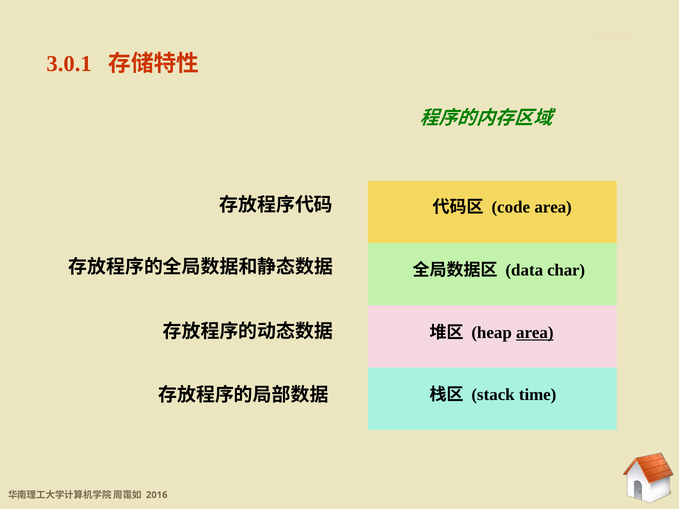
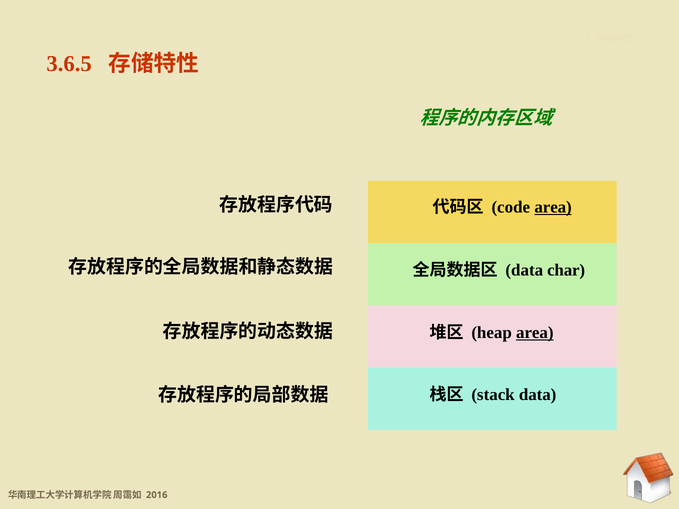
3.0.1: 3.0.1 -> 3.6.5 (69, 64)
area underline: none -> present (553, 207)
stack time: time -> data (538, 395)
